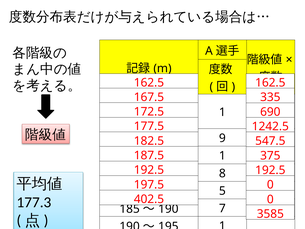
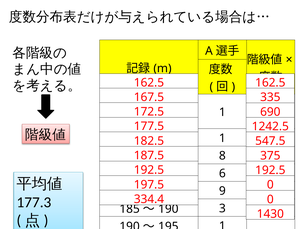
9: 9 -> 1 (222, 138)
1: 1 -> 8 (222, 156)
8: 8 -> 6 (222, 173)
5: 5 -> 9 (222, 191)
402.5: 402.5 -> 334.4 (149, 199)
7: 7 -> 3 (222, 208)
3585: 3585 -> 1430 (270, 214)
